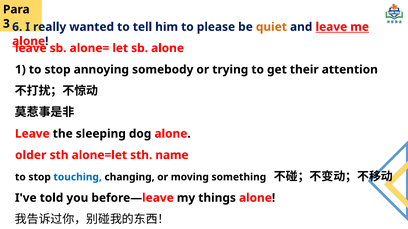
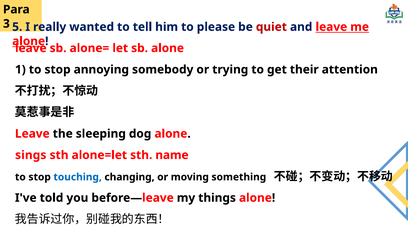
6: 6 -> 5 (17, 27)
quiet colour: orange -> red (271, 27)
older: older -> sings (31, 155)
